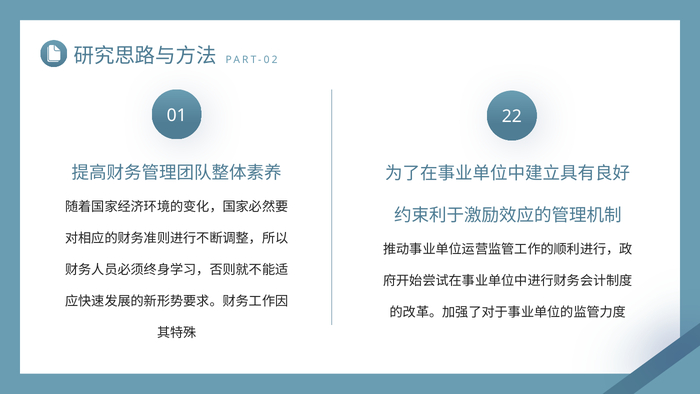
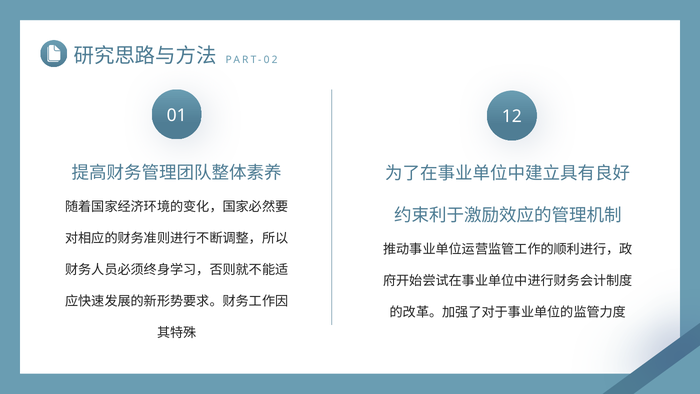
22: 22 -> 12 (512, 117)
